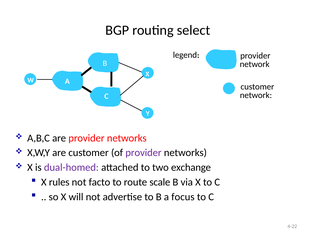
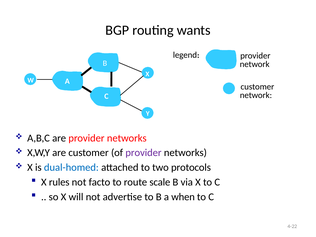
select: select -> wants (194, 30)
dual-homed colour: purple -> blue (71, 168)
exchange: exchange -> protocols (191, 168)
focus: focus -> when (183, 197)
